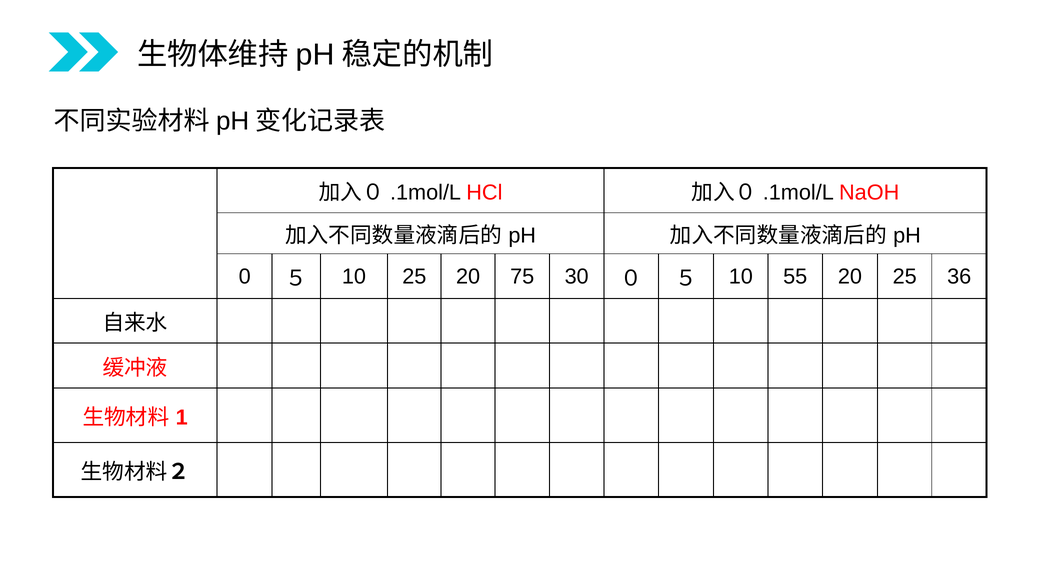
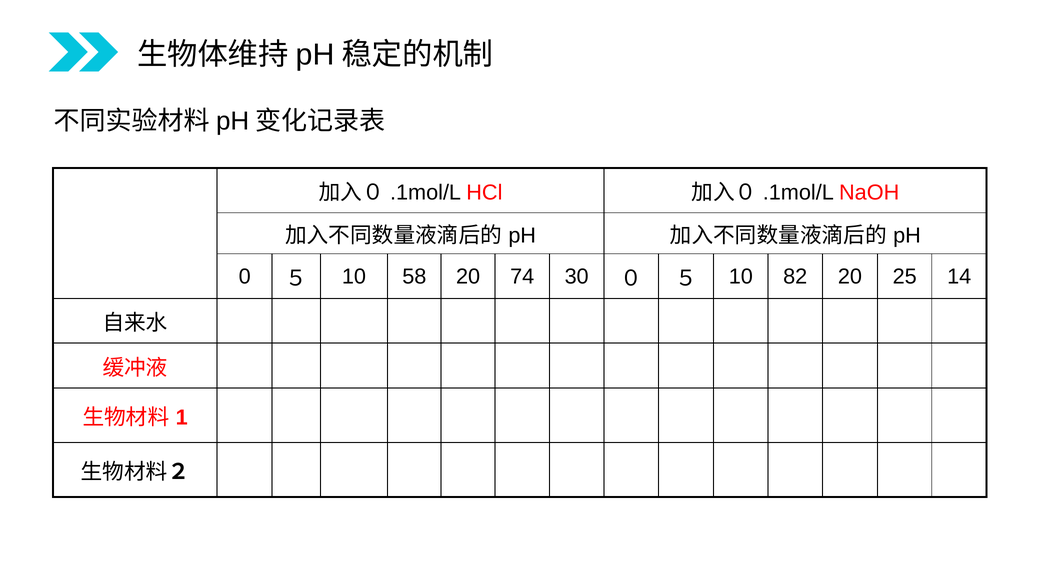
10 25: 25 -> 58 (414, 277)
75: 75 -> 74 (522, 277)
55: 55 -> 82 (795, 277)
36: 36 -> 14 (959, 277)
